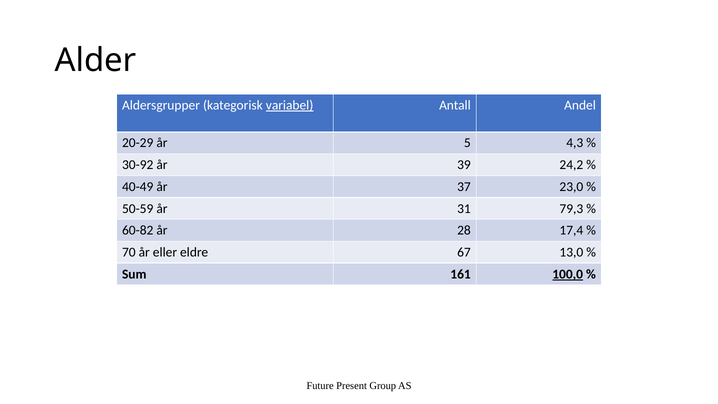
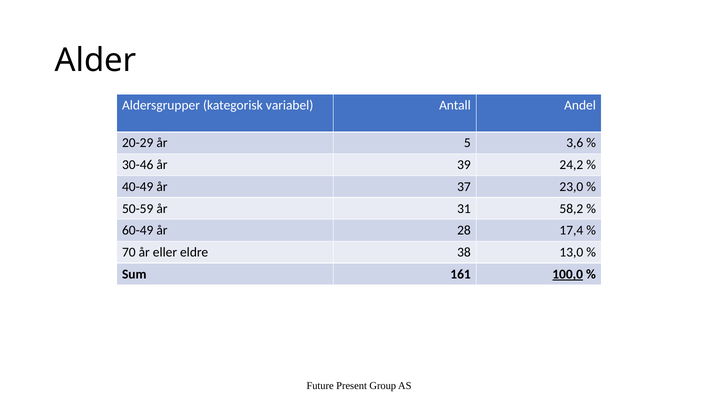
variabel underline: present -> none (290, 105)
4,3: 4,3 -> 3,6 (575, 143)
30-92: 30-92 -> 30-46 (138, 165)
79,3: 79,3 -> 58,2 (571, 209)
60-82: 60-82 -> 60-49 (138, 230)
67: 67 -> 38 (464, 252)
